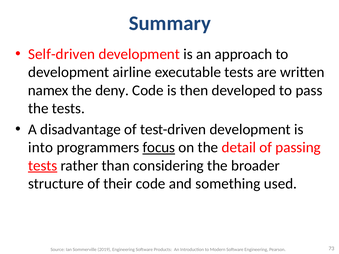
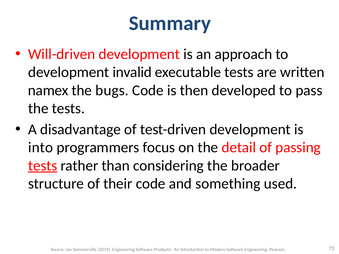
Self-driven: Self-driven -> Will-driven (62, 54)
airline: airline -> invalid (132, 72)
deny: deny -> bugs (112, 90)
focus underline: present -> none (159, 148)
